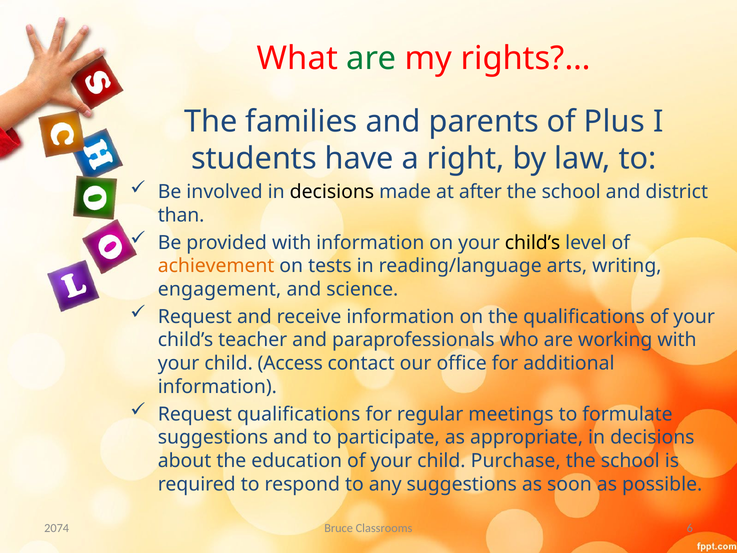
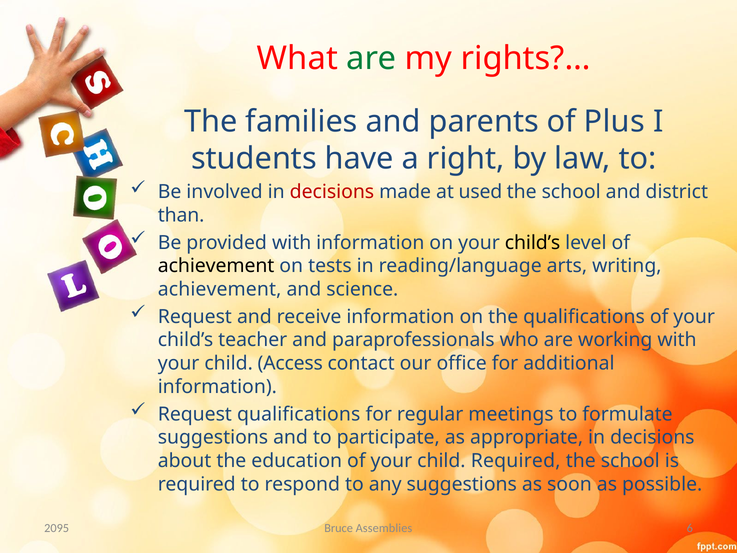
decisions colour: black -> red (332, 192)
after: after -> used (480, 192)
achievement colour: orange -> black (216, 266)
engagement: engagement -> achievement (220, 289)
child Purchase: Purchase -> Required (516, 461)
Classrooms: Classrooms -> Assemblies (384, 528)
2074: 2074 -> 2095 (57, 528)
